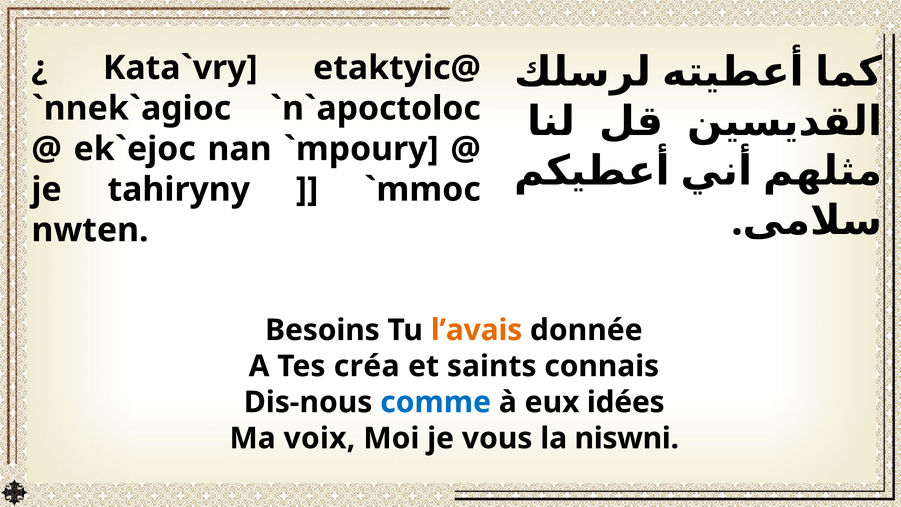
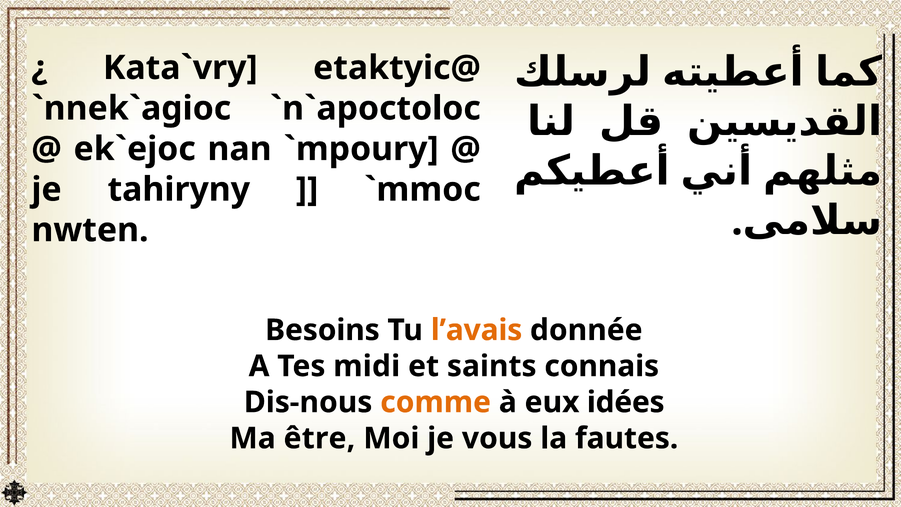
créa: créa -> midi (367, 366)
comme colour: blue -> orange (436, 402)
voix: voix -> être (319, 438)
niswni: niswni -> fautes (627, 438)
